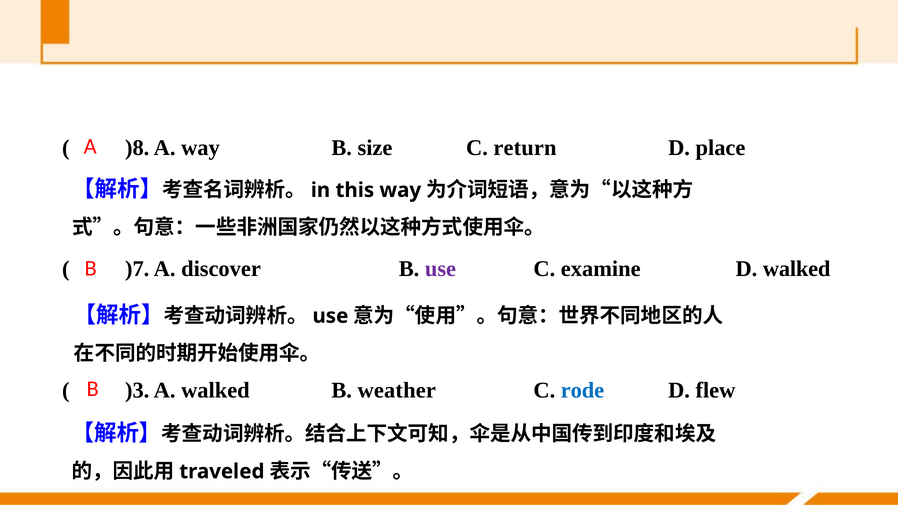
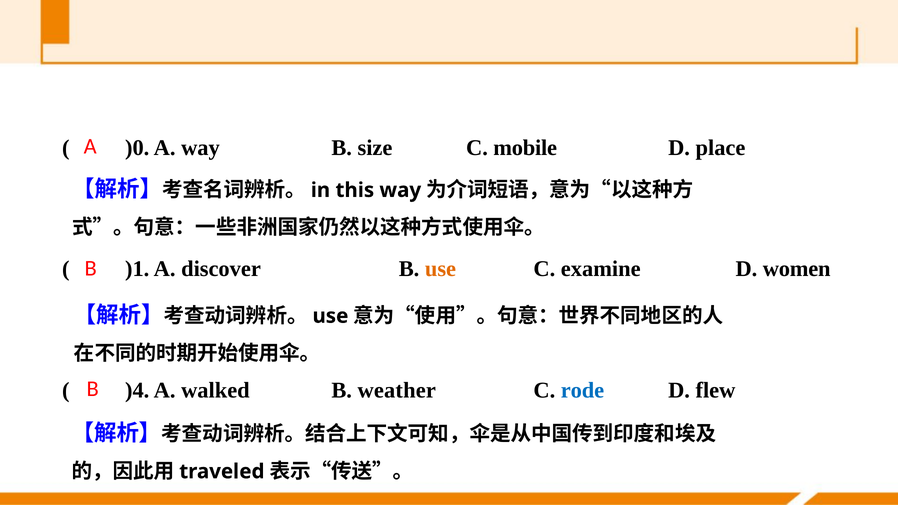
)8: )8 -> )0 (137, 148)
return: return -> mobile (525, 148)
)7: )7 -> )1 (137, 269)
use colour: purple -> orange (440, 269)
D walked: walked -> women (797, 269)
)3: )3 -> )4 (137, 390)
